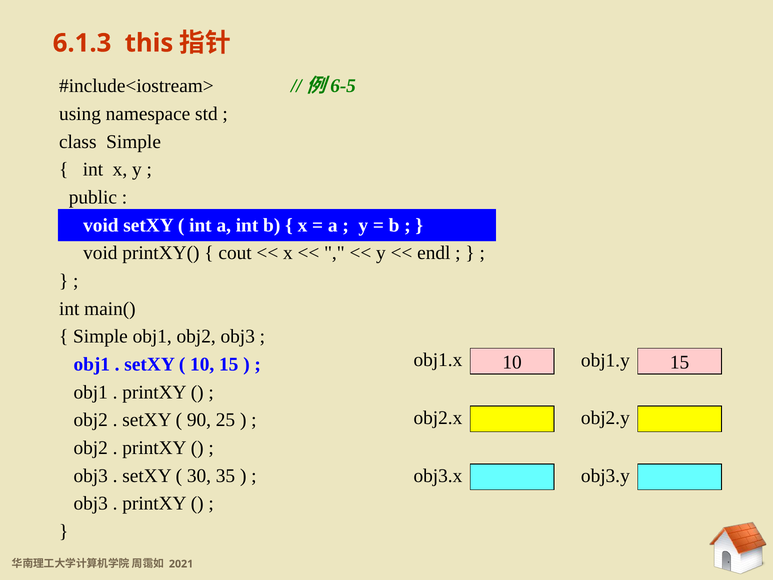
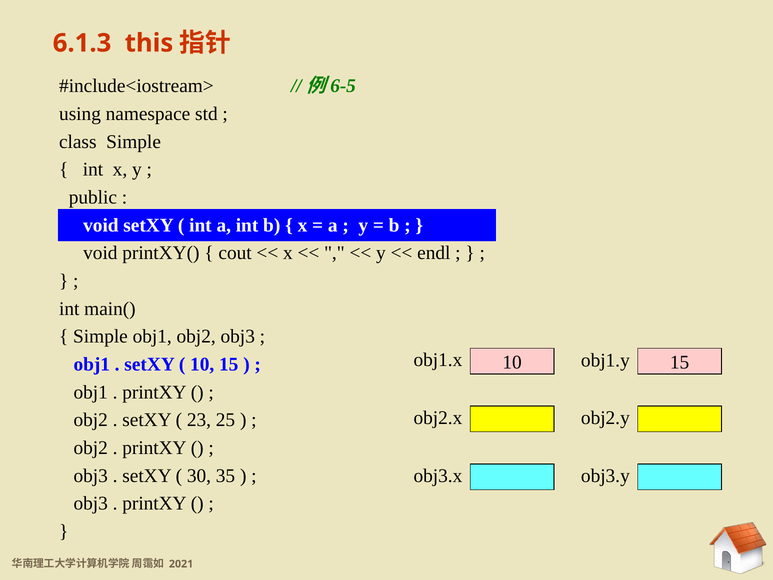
90: 90 -> 23 (199, 420)
